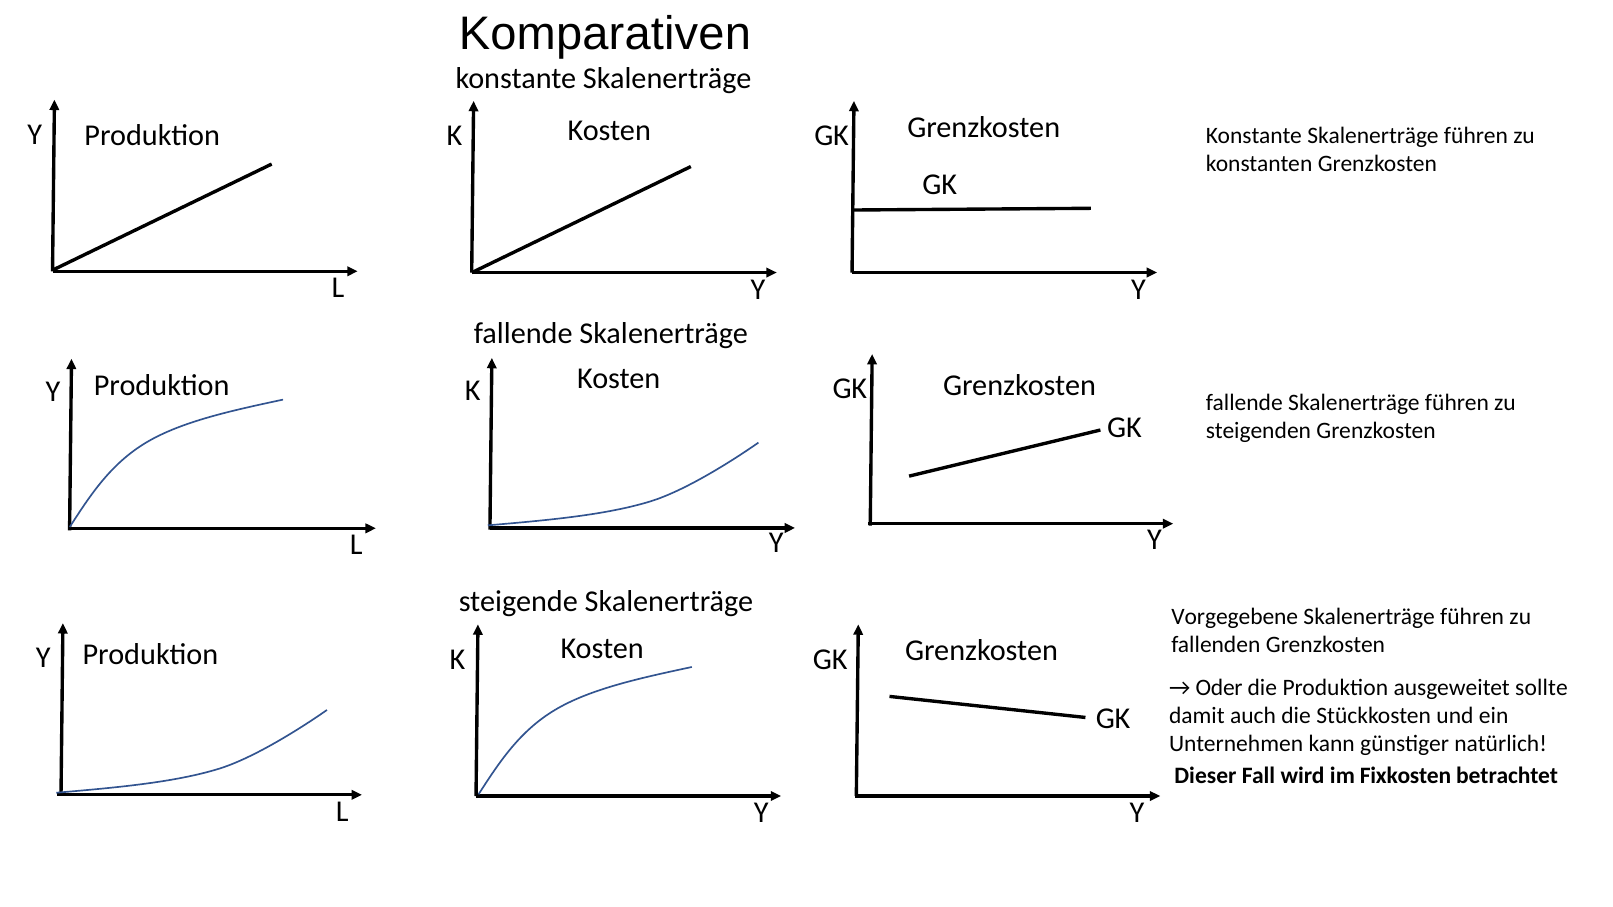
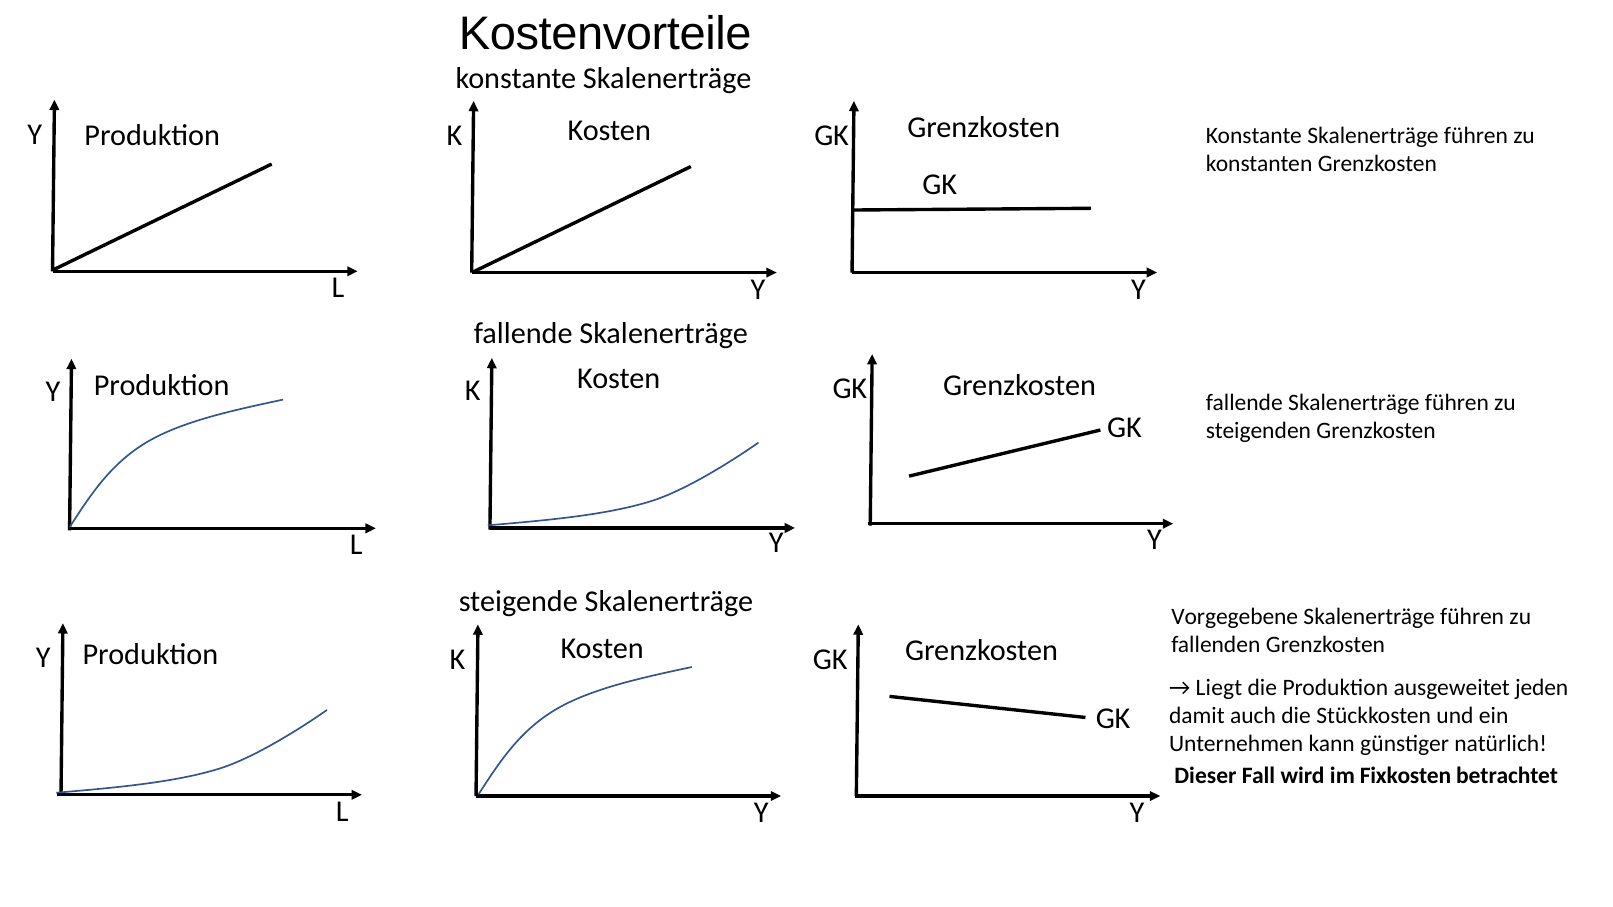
Komparativen: Komparativen -> Kostenvorteile (605, 34)
Oder: Oder -> Liegt (1219, 688)
sollte: sollte -> jeden (1542, 688)
